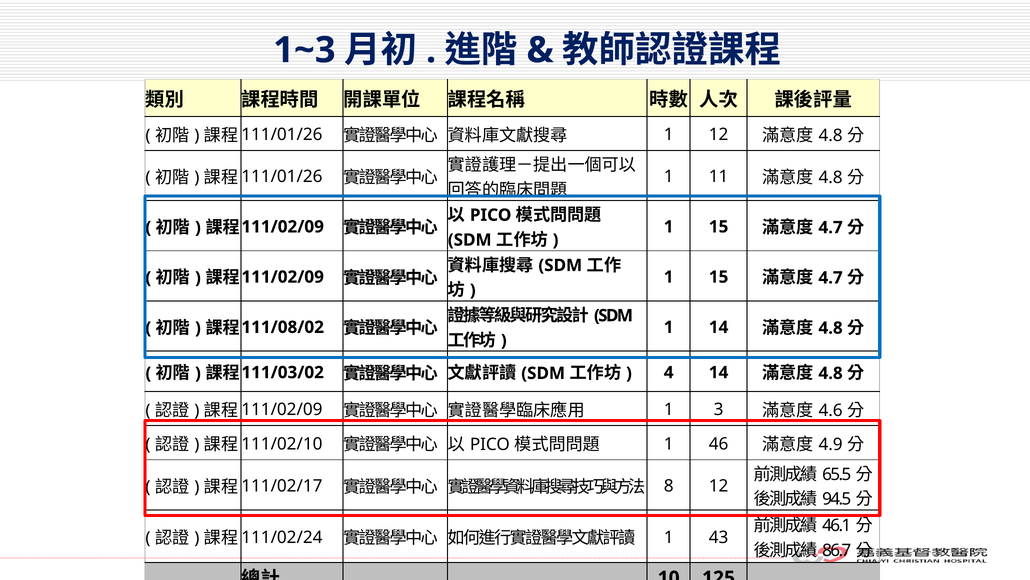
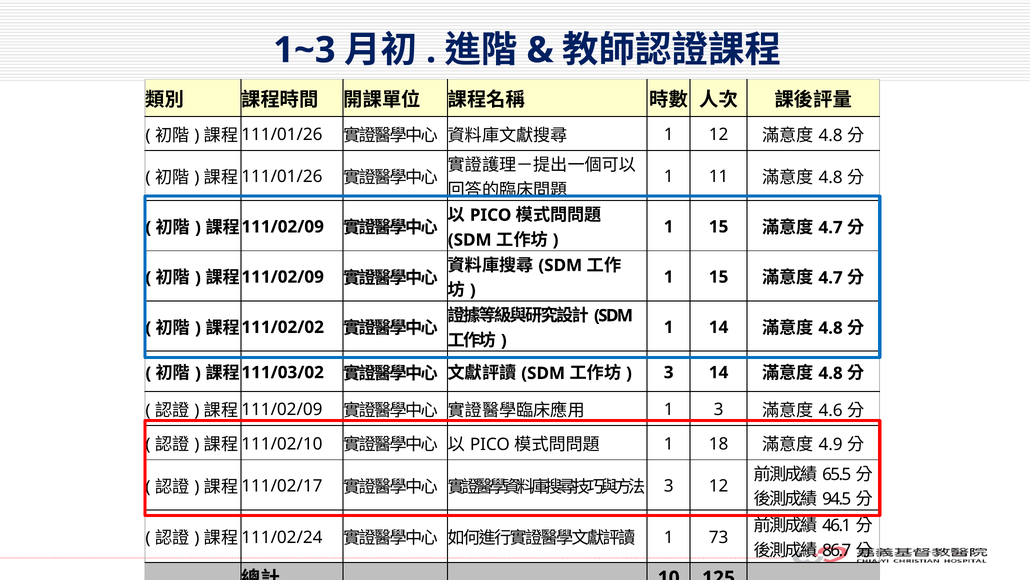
111/08/02: 111/08/02 -> 111/02/02 (283, 327)
4: 4 -> 3 (669, 372)
46: 46 -> 18 (719, 443)
8: 8 -> 3 (669, 486)
43: 43 -> 73 (719, 537)
